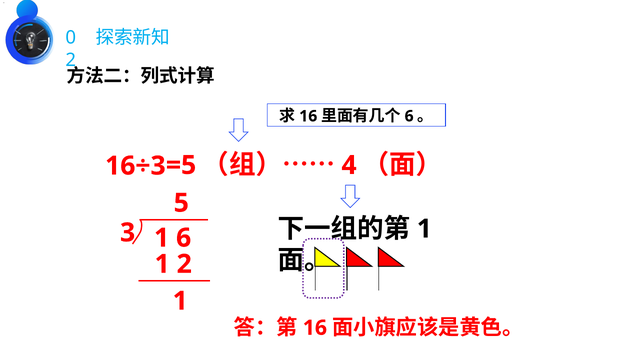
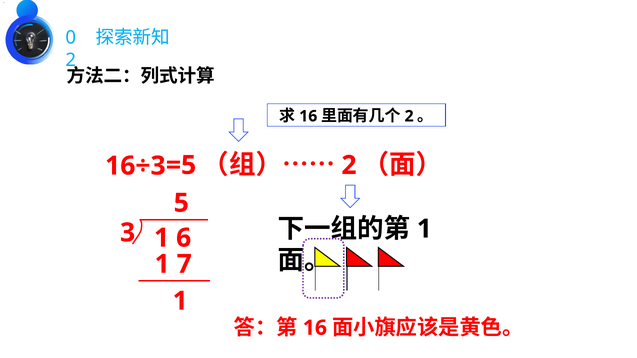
6: 6 -> 2 (409, 116)
4: 4 -> 2 (349, 165)
1 2: 2 -> 7 (184, 264)
